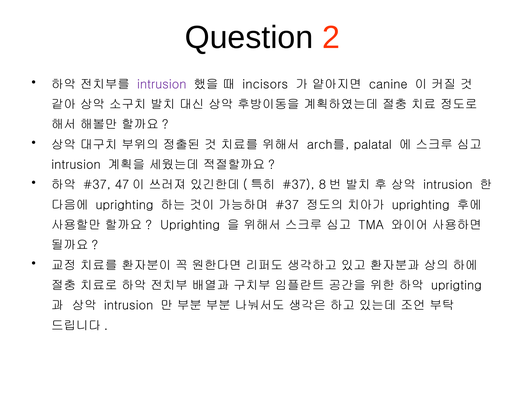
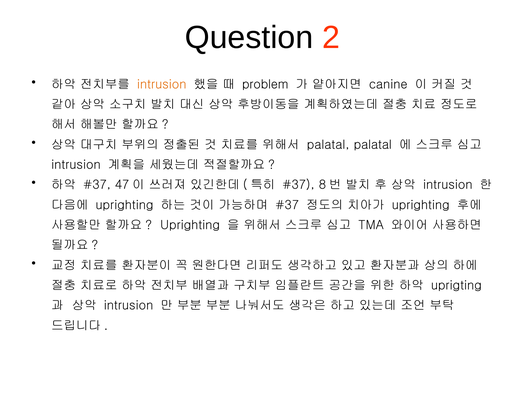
intrusion colour: purple -> orange (162, 84)
incisors: incisors -> problem (265, 84)
arch를: arch를 -> palatal (328, 145)
